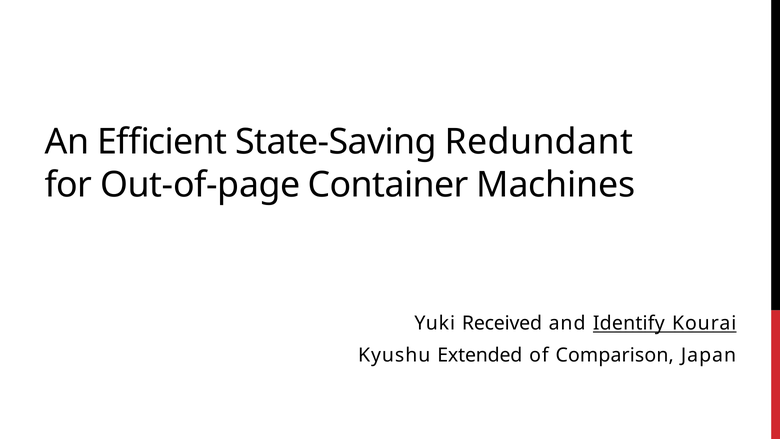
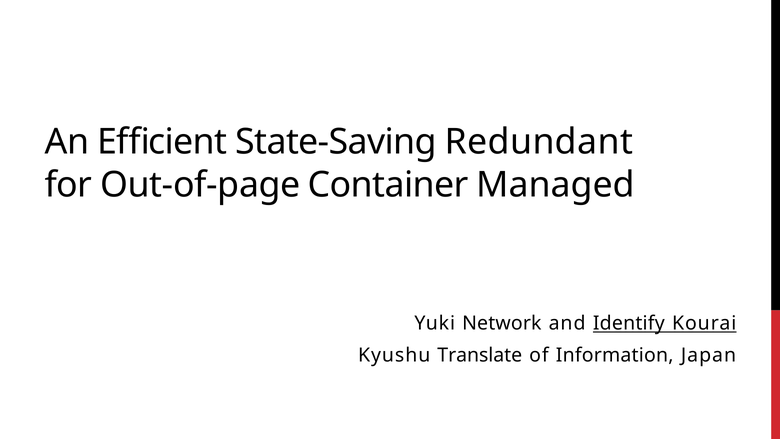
Machines: Machines -> Managed (556, 185)
Received: Received -> Network (502, 323)
Extended: Extended -> Translate (480, 355)
Comparison: Comparison -> Information (615, 355)
